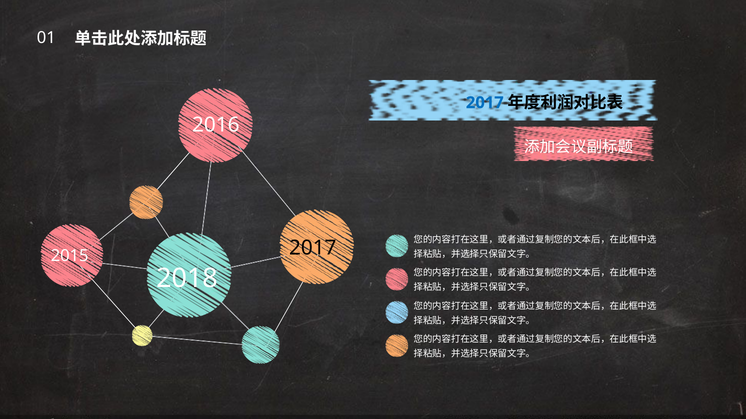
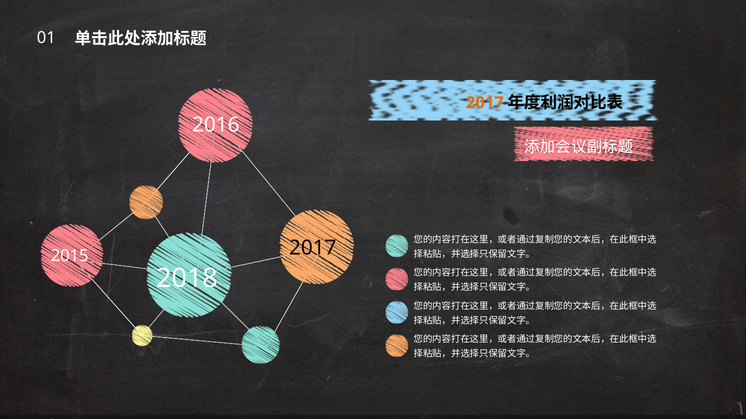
2017 colour: blue -> orange (485, 103)
